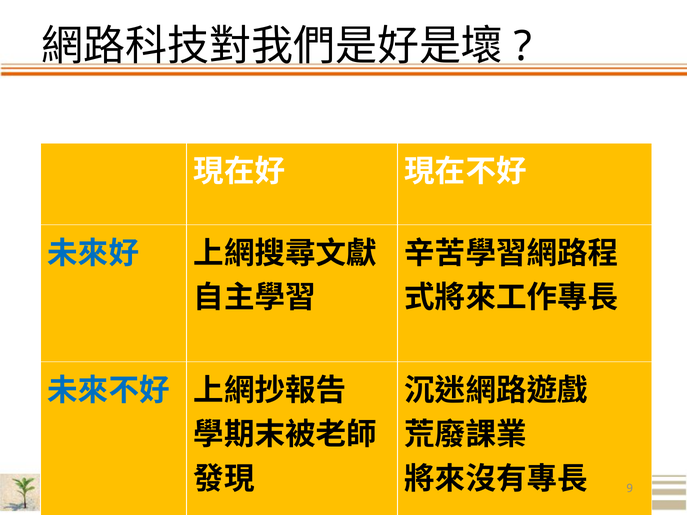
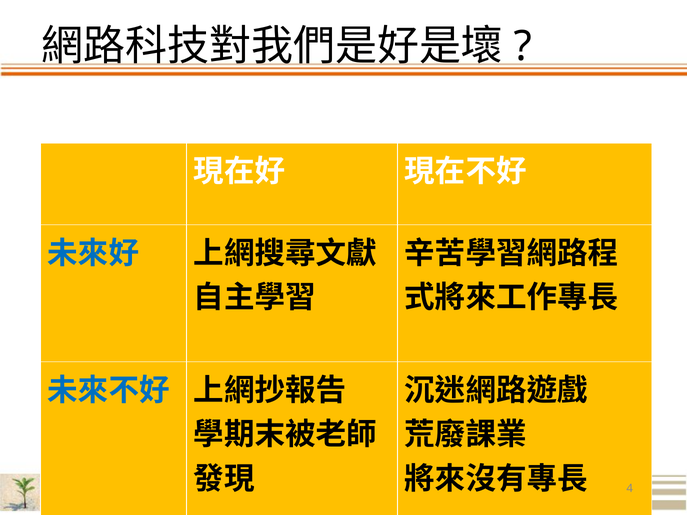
9: 9 -> 4 (630, 489)
